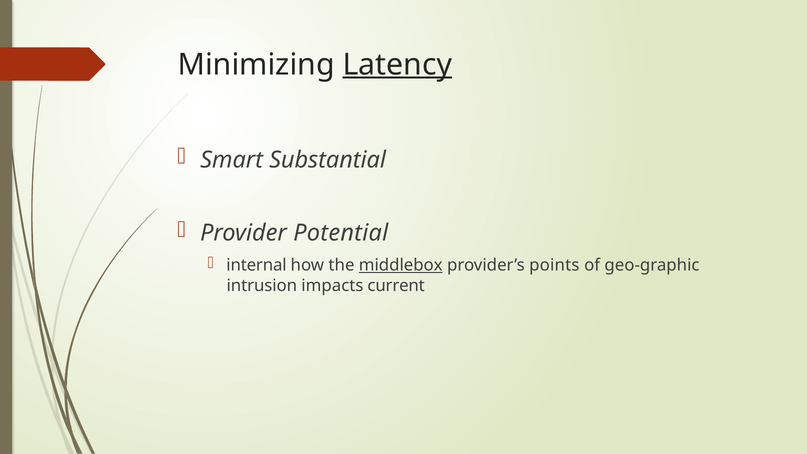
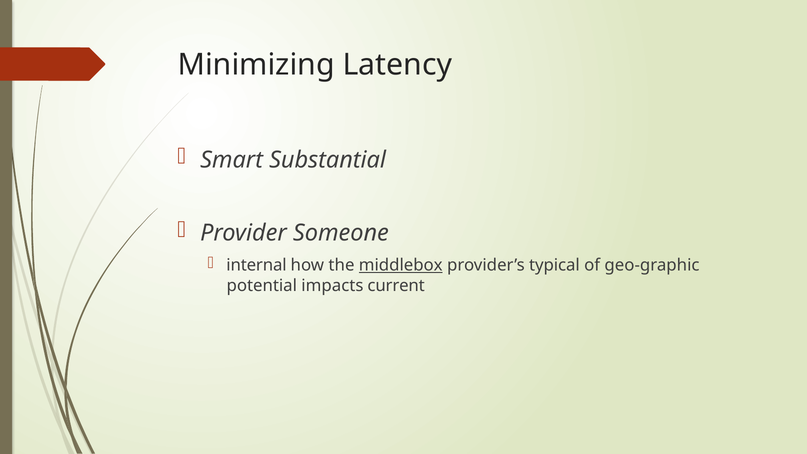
Latency underline: present -> none (397, 65)
Potential: Potential -> Someone (341, 233)
points: points -> typical (554, 265)
intrusion: intrusion -> potential (262, 286)
